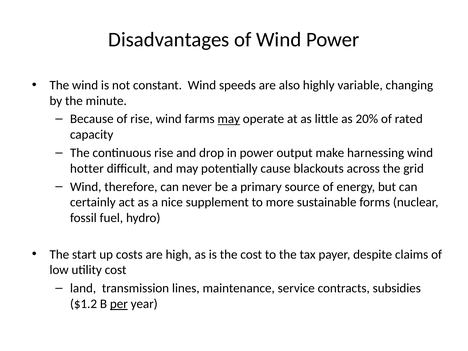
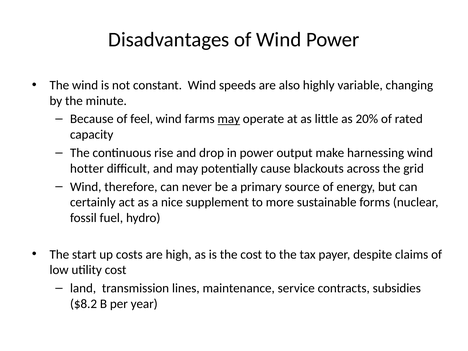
of rise: rise -> feel (142, 119)
$1.2: $1.2 -> $8.2 (84, 304)
per underline: present -> none (119, 304)
